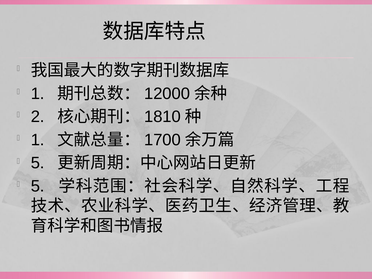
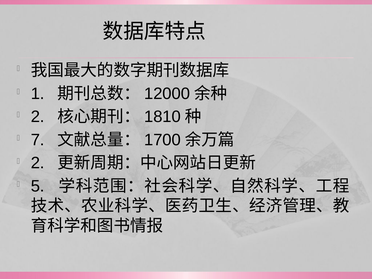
1: 1 -> 7 (38, 140)
5: 5 -> 2 (38, 163)
